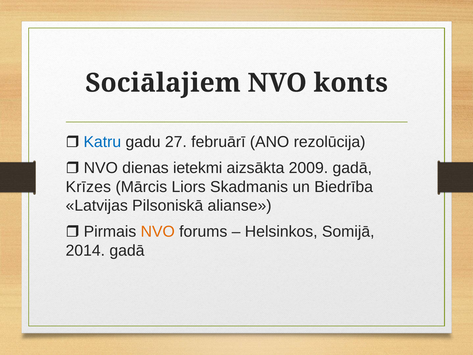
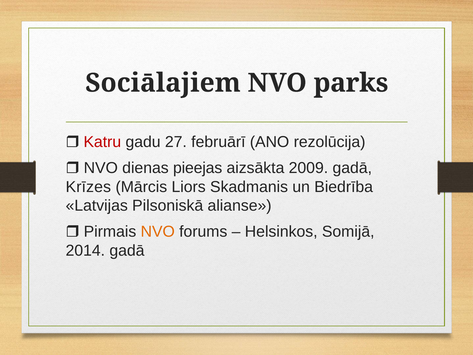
konts: konts -> parks (351, 83)
Katru colour: blue -> red (102, 142)
ietekmi: ietekmi -> pieejas (198, 168)
